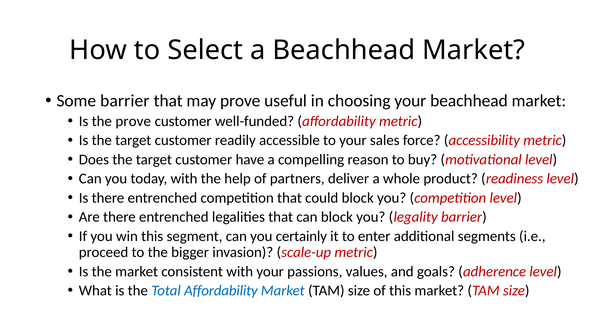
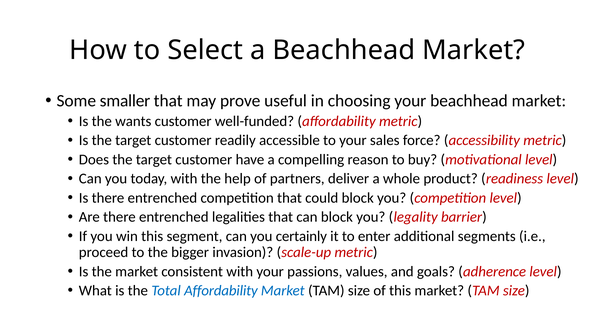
Some barrier: barrier -> smaller (125, 101)
the prove: prove -> wants (133, 121)
